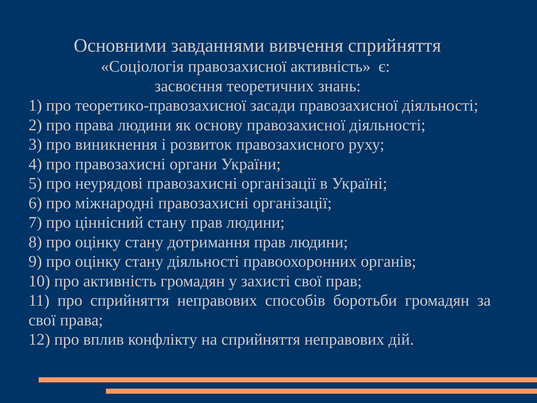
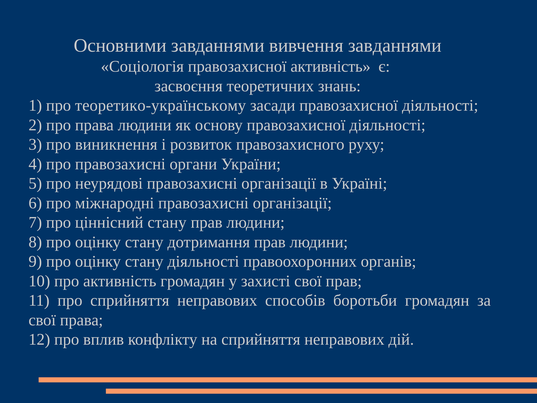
вивчення сприйняття: сприйняття -> завданнями (395, 46)
теоретико-правозахисної: теоретико-правозахисної -> теоретико-українському (161, 106)
